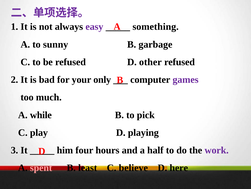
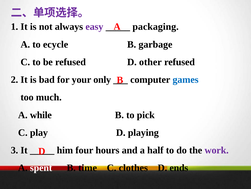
something: something -> packaging (156, 27)
sunny: sunny -> ecycle (56, 44)
games colour: purple -> blue (186, 79)
spent colour: pink -> white (41, 167)
least: least -> time (88, 167)
believe: believe -> clothes (133, 167)
here: here -> ends (179, 167)
